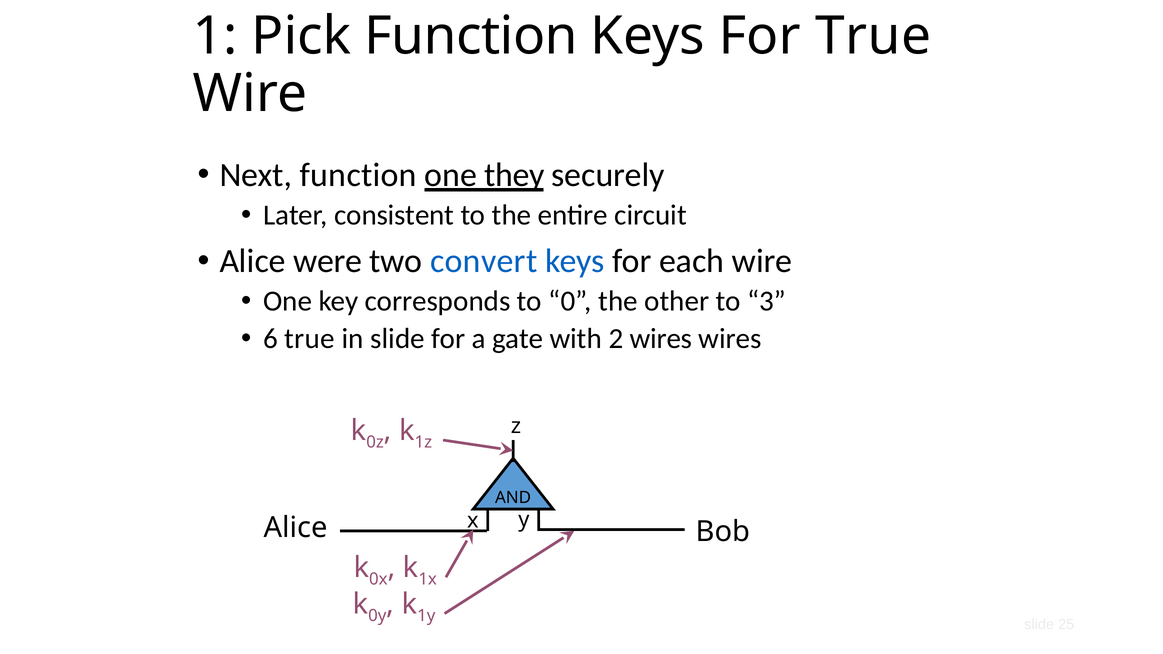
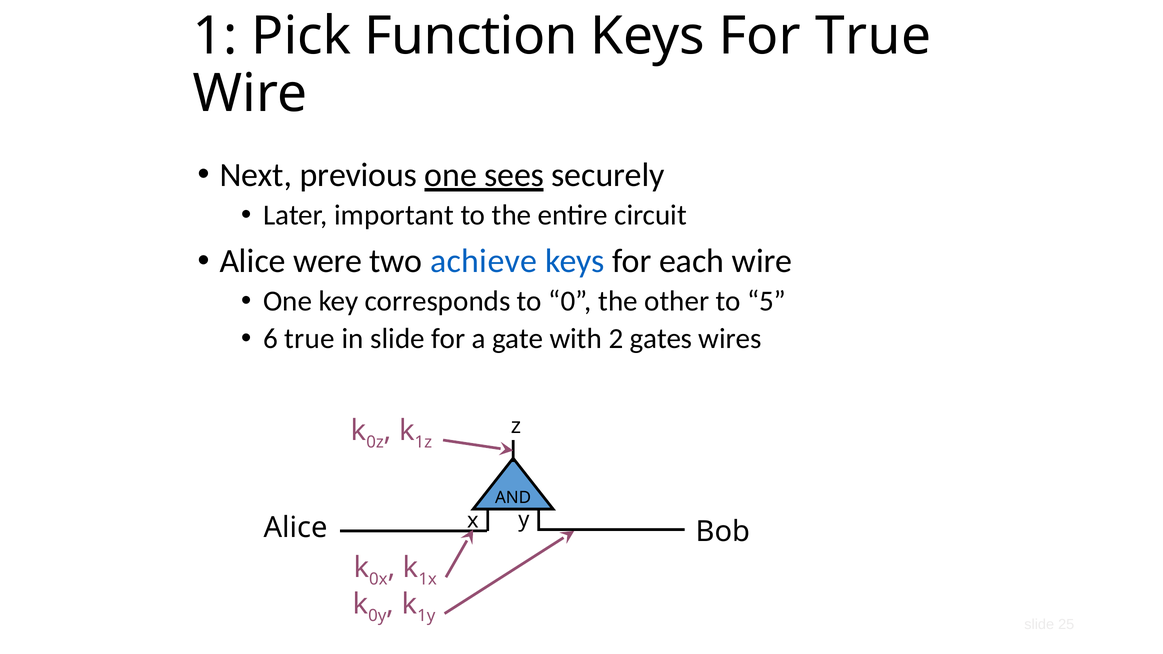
Next function: function -> previous (358, 175)
they: they -> sees (514, 175)
consistent: consistent -> important (394, 215)
convert: convert -> achieve (484, 261)
3: 3 -> 5 (767, 301)
2 wires: wires -> gates (661, 339)
